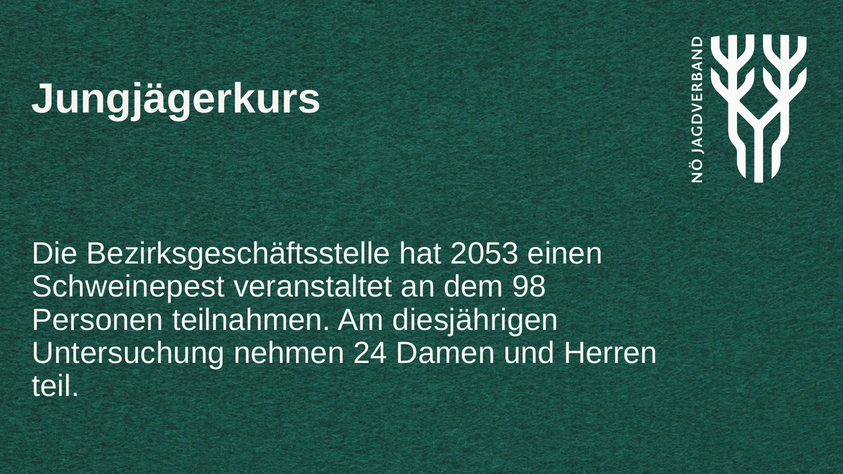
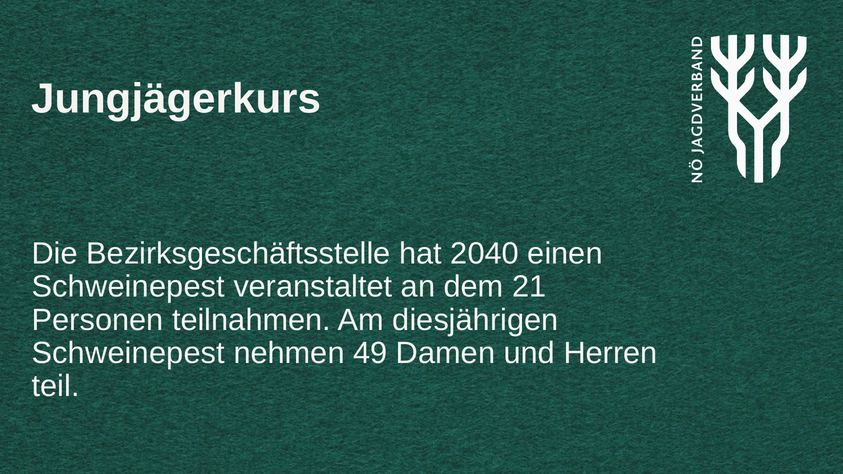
2053: 2053 -> 2040 (485, 254)
98: 98 -> 21 (529, 287)
Untersuchung: Untersuchung -> Schweinepest (128, 353)
24: 24 -> 49 (370, 353)
